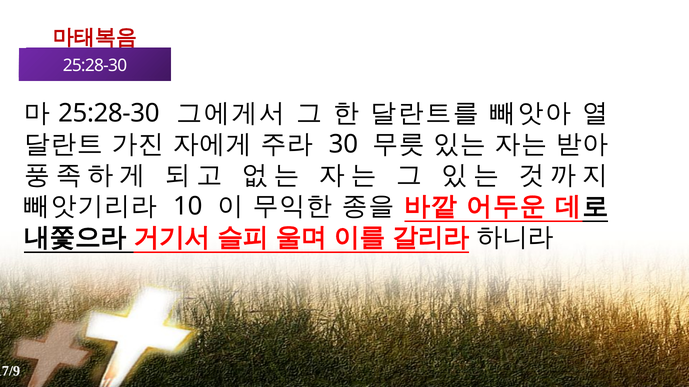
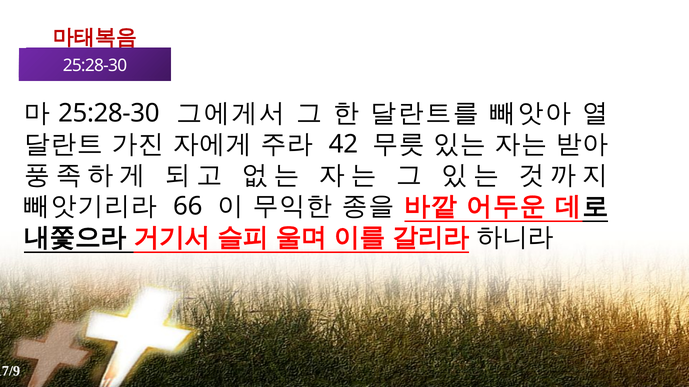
30: 30 -> 42 (343, 144)
10: 10 -> 66 (188, 206)
